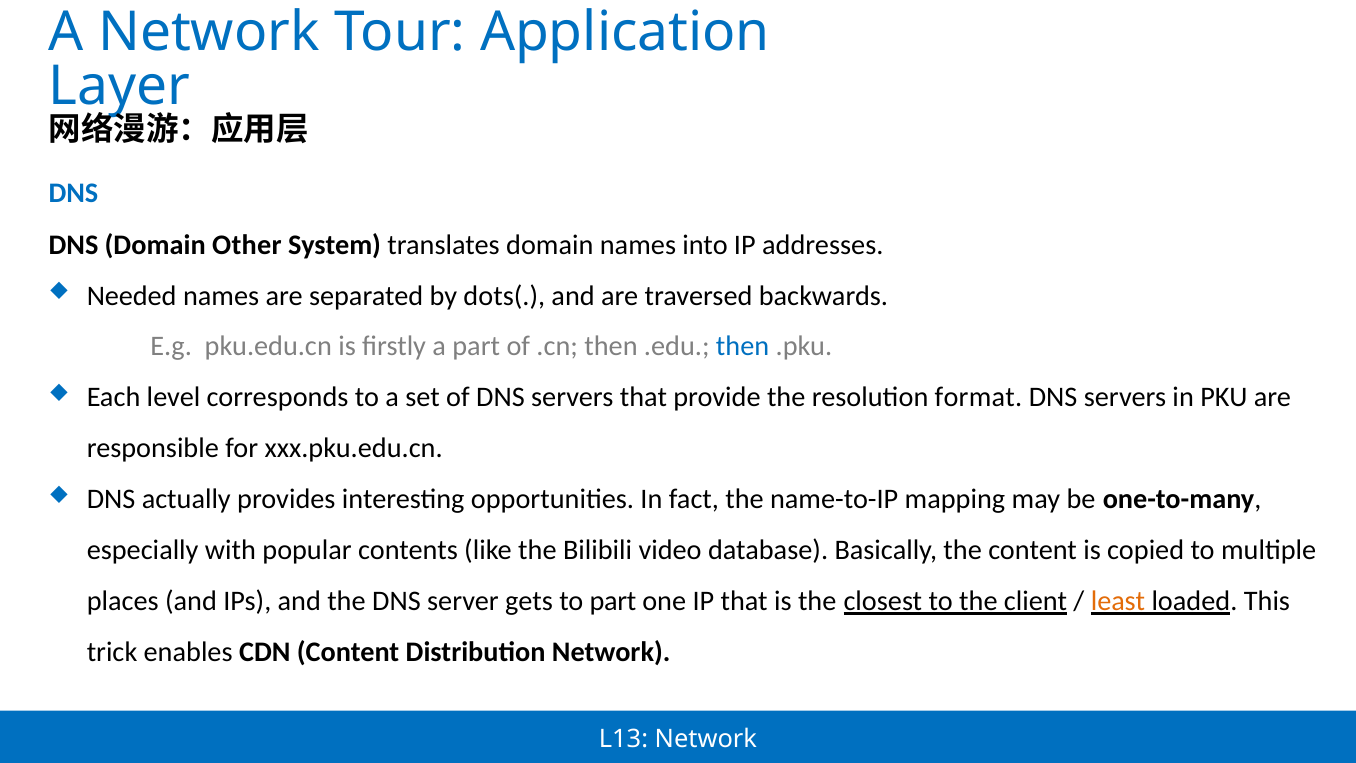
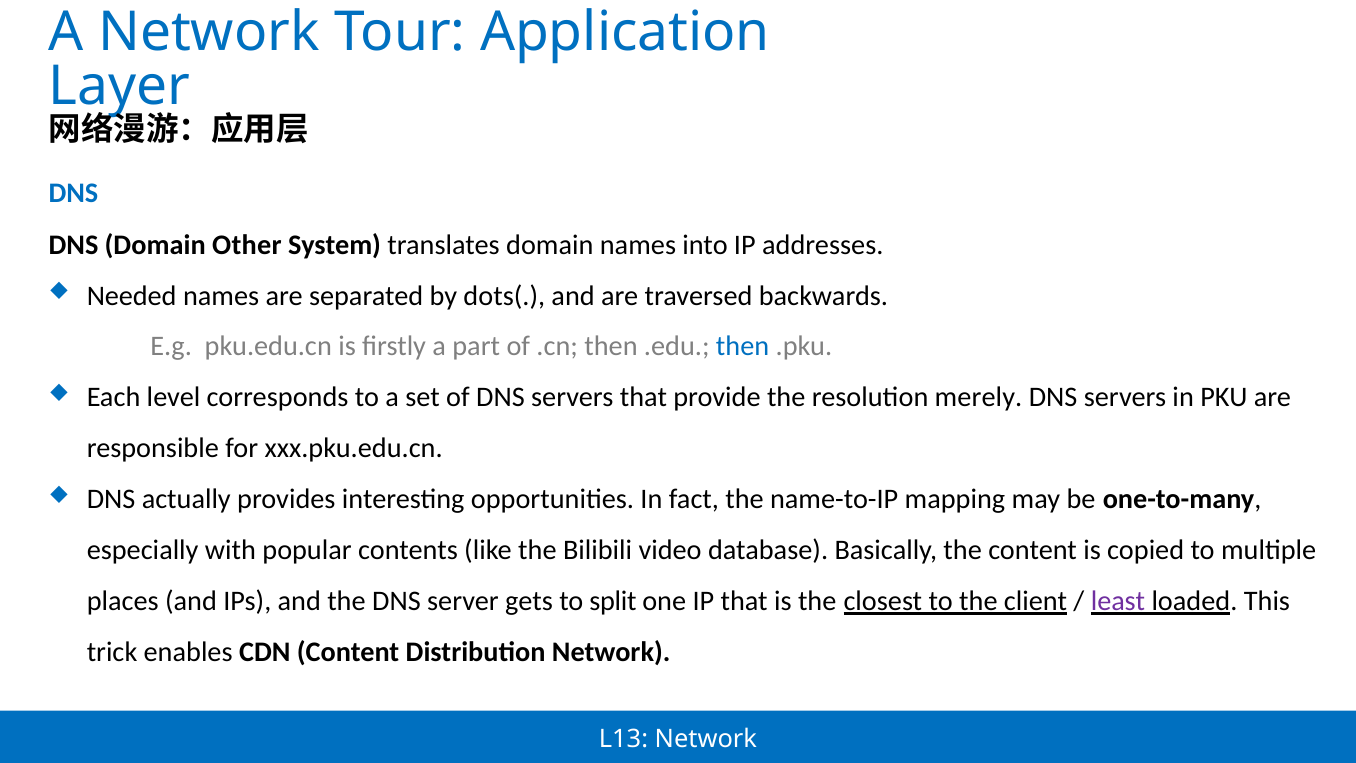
format: format -> merely (979, 397)
to part: part -> split (613, 601)
least colour: orange -> purple (1118, 601)
